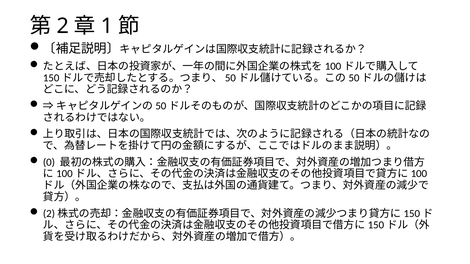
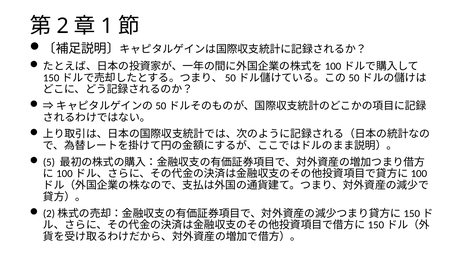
0: 0 -> 5 (49, 162)
